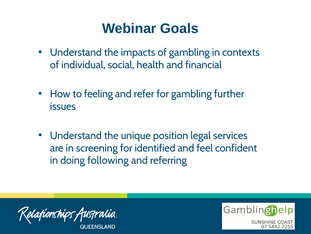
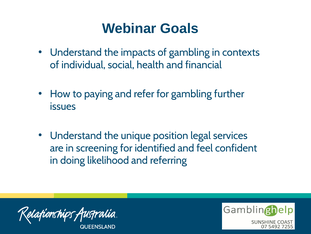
feeling: feeling -> paying (98, 94)
following: following -> likelihood (108, 160)
